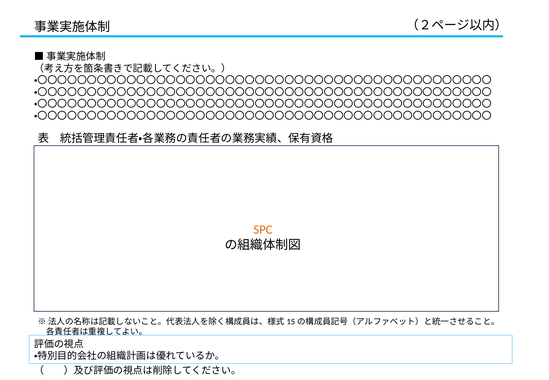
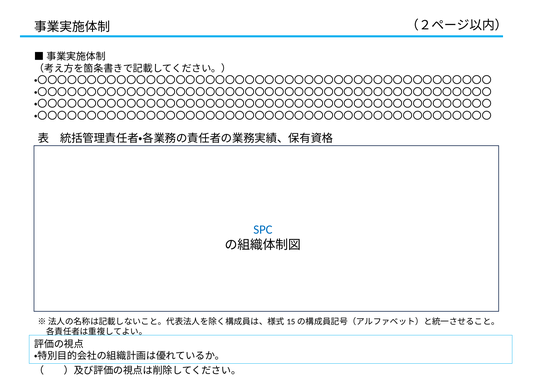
SPC colour: orange -> blue (263, 230)
